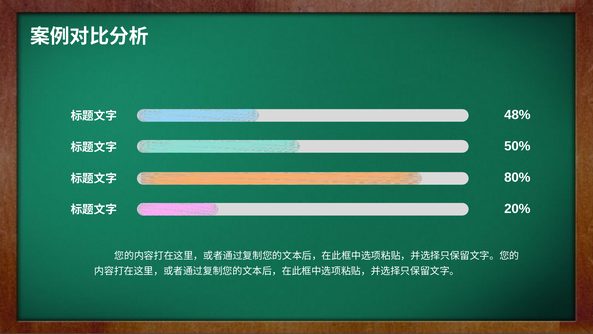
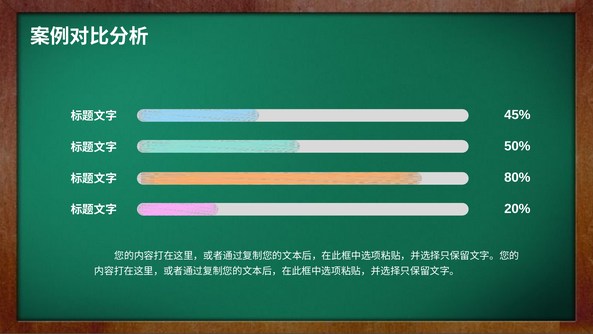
48%: 48% -> 45% (517, 115)
